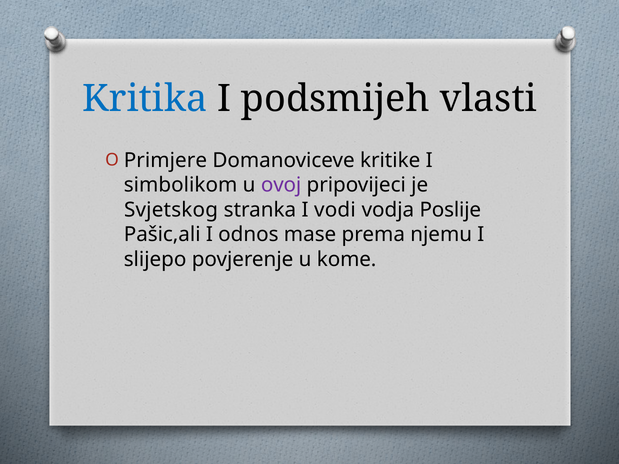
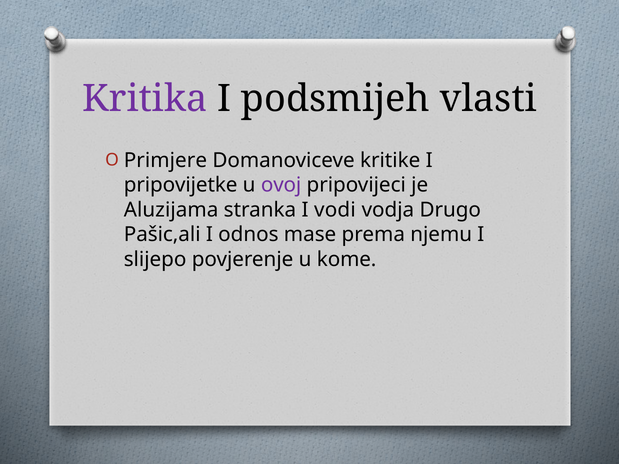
Kritika colour: blue -> purple (145, 99)
simbolikom: simbolikom -> pripovijetke (181, 185)
Svjetskog: Svjetskog -> Aluzijama (171, 210)
Poslije: Poslije -> Drugo (450, 210)
